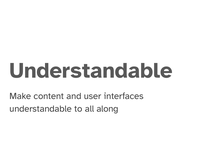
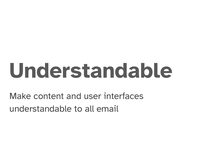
along: along -> email (107, 109)
